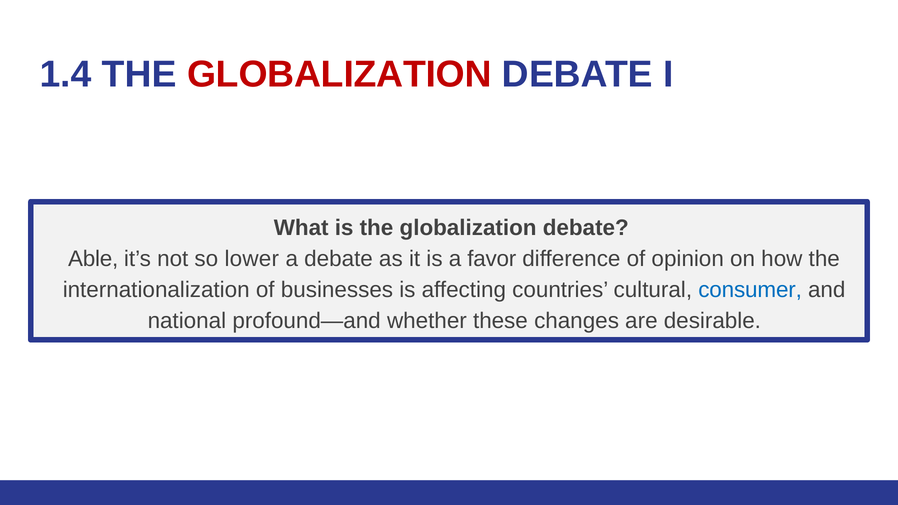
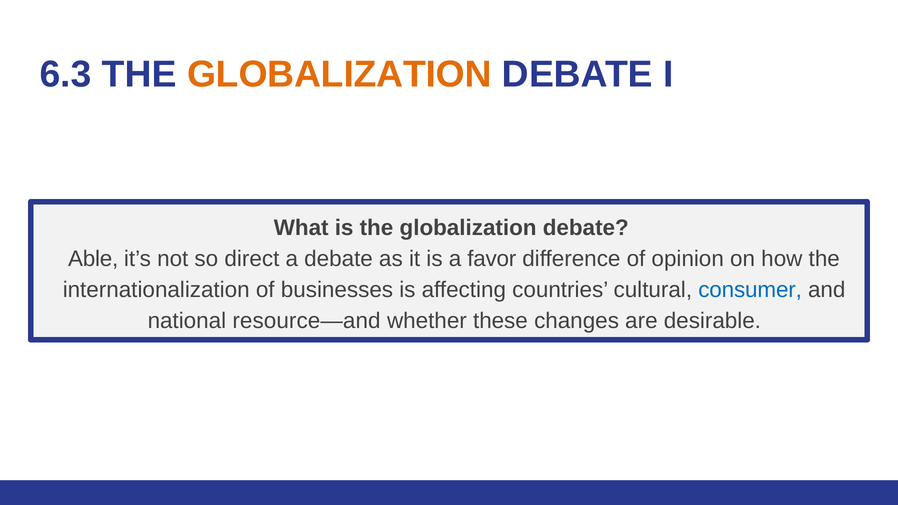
1.4: 1.4 -> 6.3 (66, 74)
GLOBALIZATION colour: red -> orange (339, 74)
lower: lower -> direct (252, 259)
profound—and: profound—and -> resource—and (307, 321)
